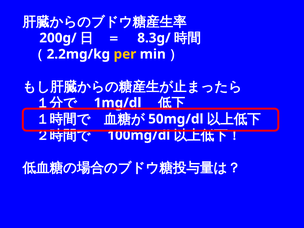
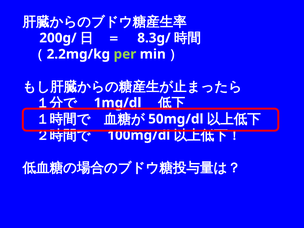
per colour: yellow -> light green (125, 54)
